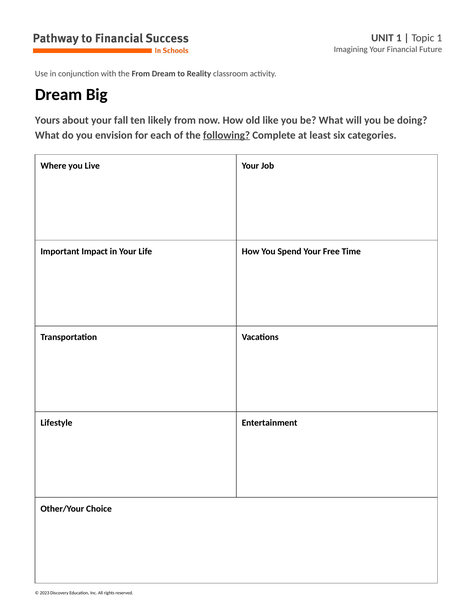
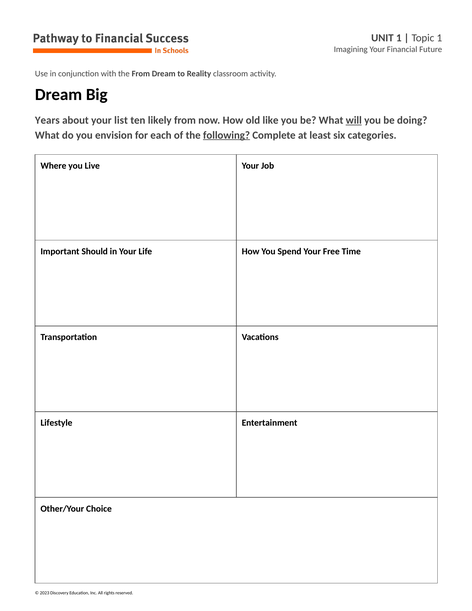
Yours: Yours -> Years (47, 120)
fall: fall -> list (121, 120)
will underline: none -> present (354, 120)
Impact: Impact -> Should (95, 251)
